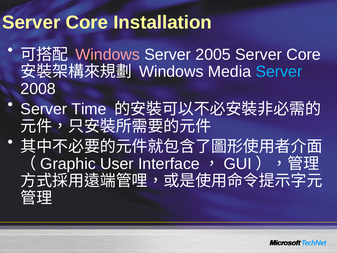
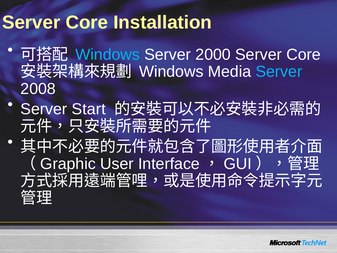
Windows colour: pink -> light blue (108, 54)
2005: 2005 -> 2000 (213, 54)
Time: Time -> Start (89, 109)
